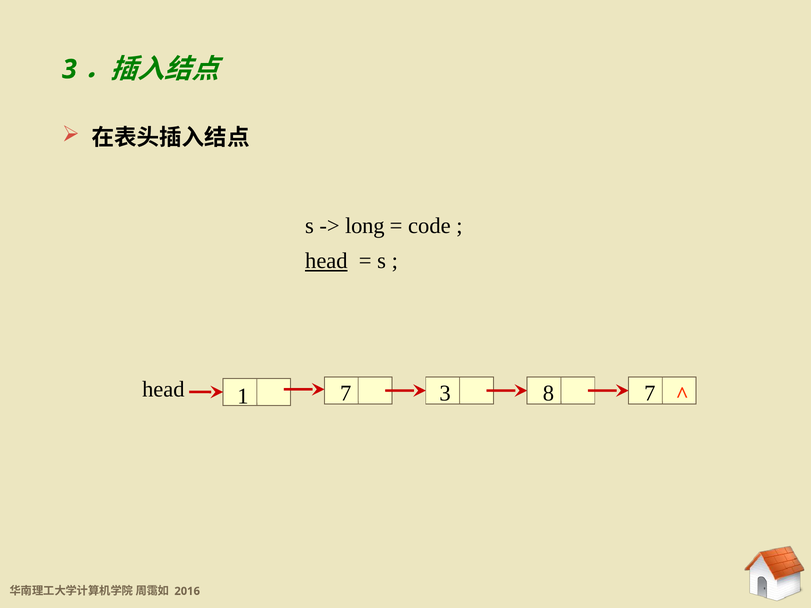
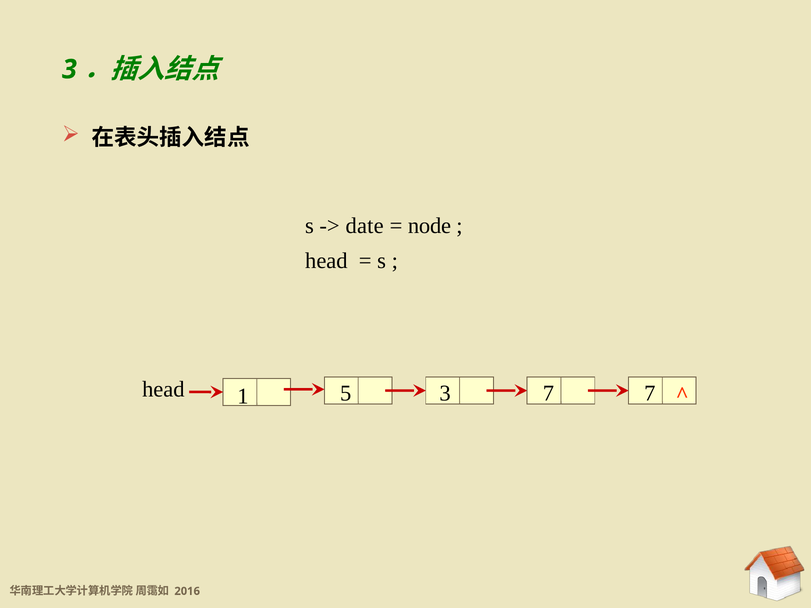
long: long -> date (365, 226)
code: code -> node (430, 226)
head underline: present -> none (326, 261)
3 8: 8 -> 7 (548, 394)
1 7: 7 -> 5 (346, 394)
